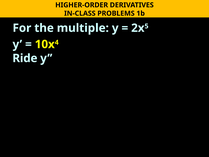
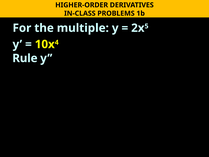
Ride: Ride -> Rule (25, 58)
